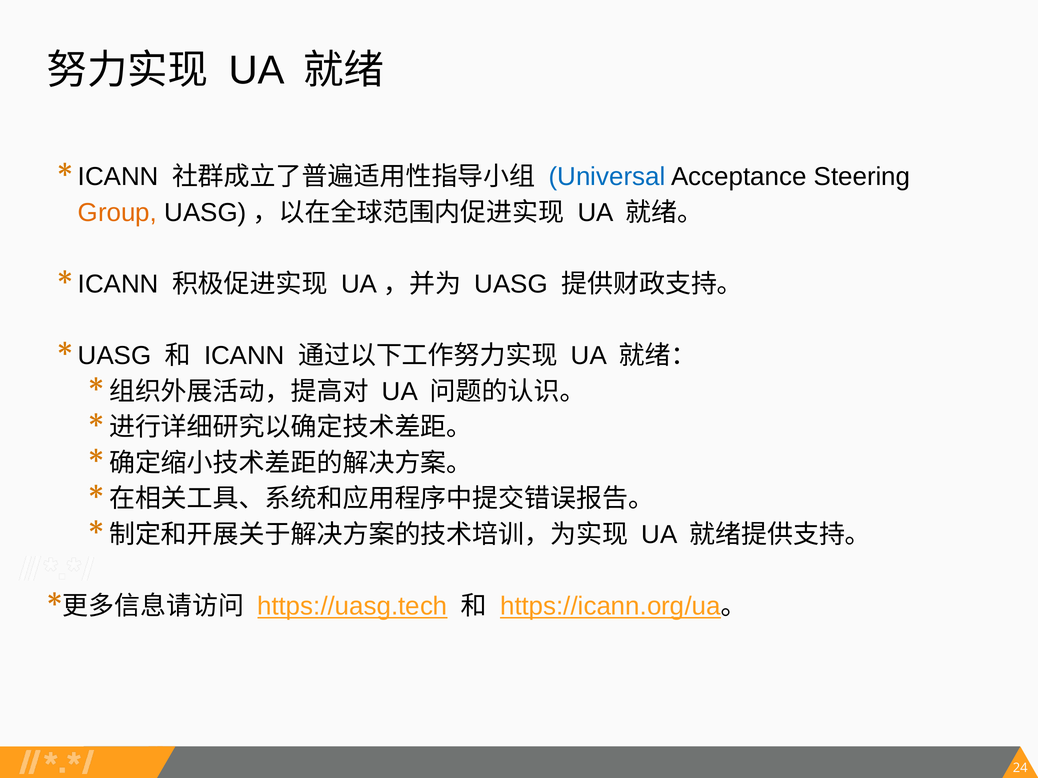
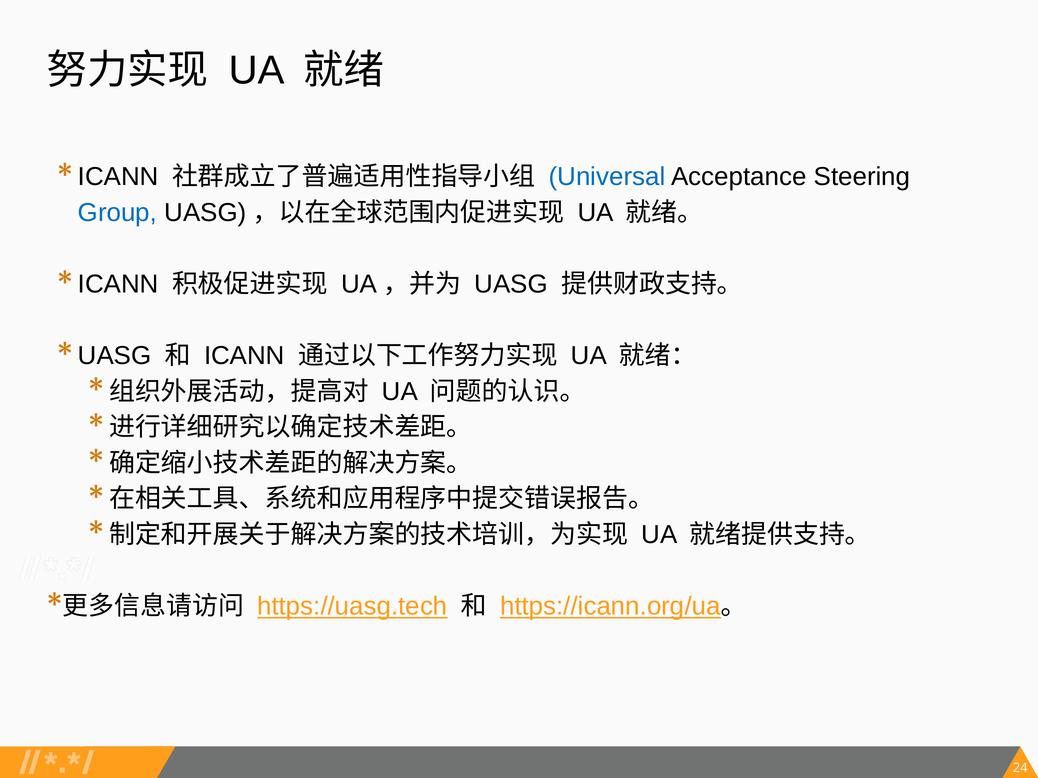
Group colour: orange -> blue (117, 213)
